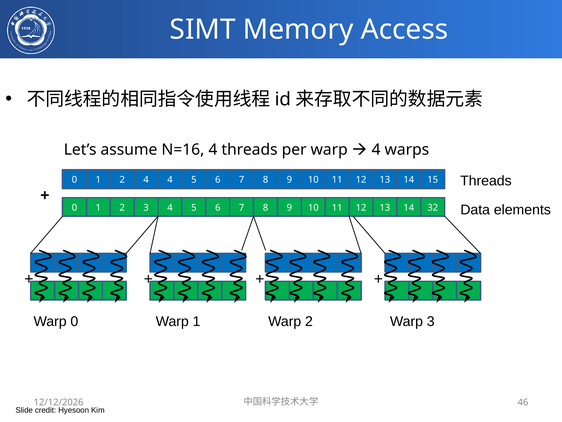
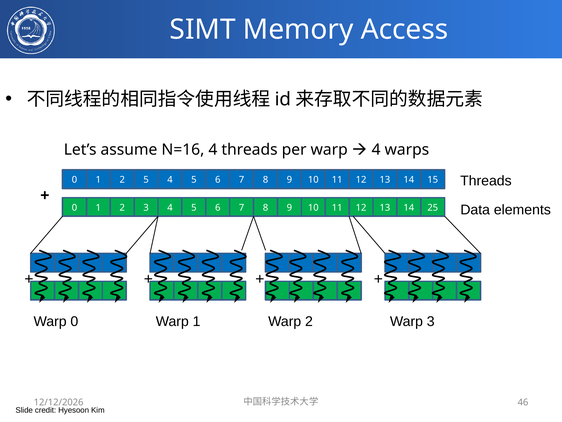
2 4: 4 -> 5 (146, 180)
32: 32 -> 25 (433, 207)
